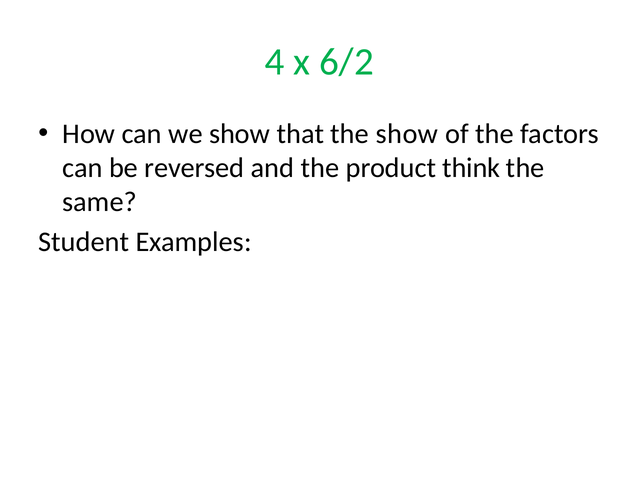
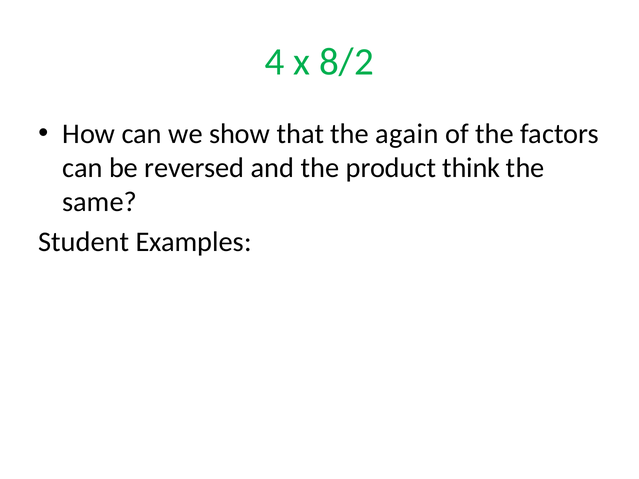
6/2: 6/2 -> 8/2 (346, 62)
the show: show -> again (407, 134)
